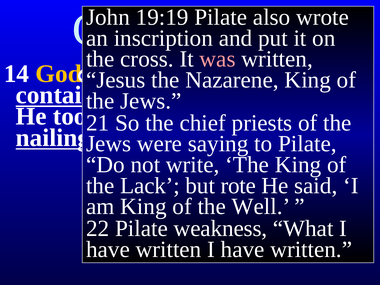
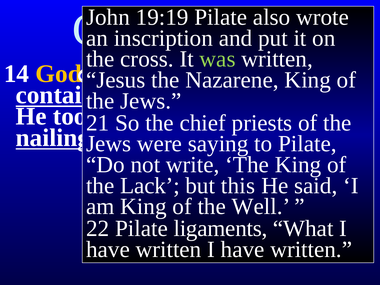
was colour: pink -> light green (217, 59)
rote: rote -> this (238, 186)
weakness: weakness -> ligaments (221, 229)
